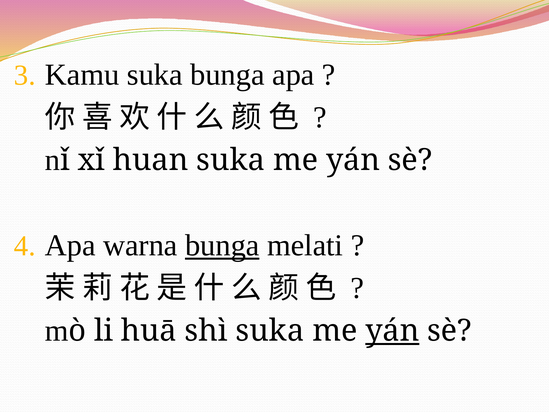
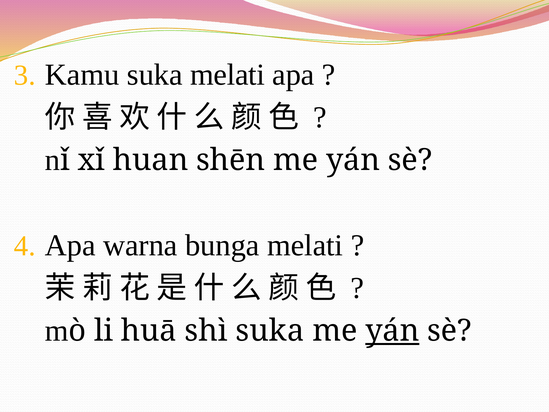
suka bunga: bunga -> melati (228, 75)
huan suka: suka -> shēn (231, 160)
bunga underline: present -> none (222, 245)
